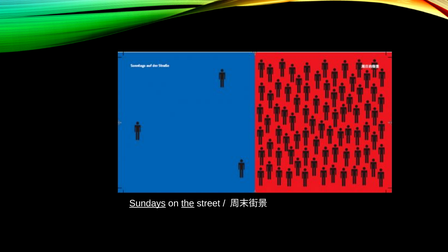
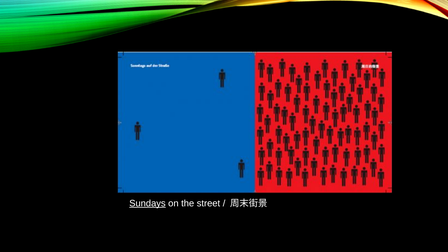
the underline: present -> none (188, 203)
